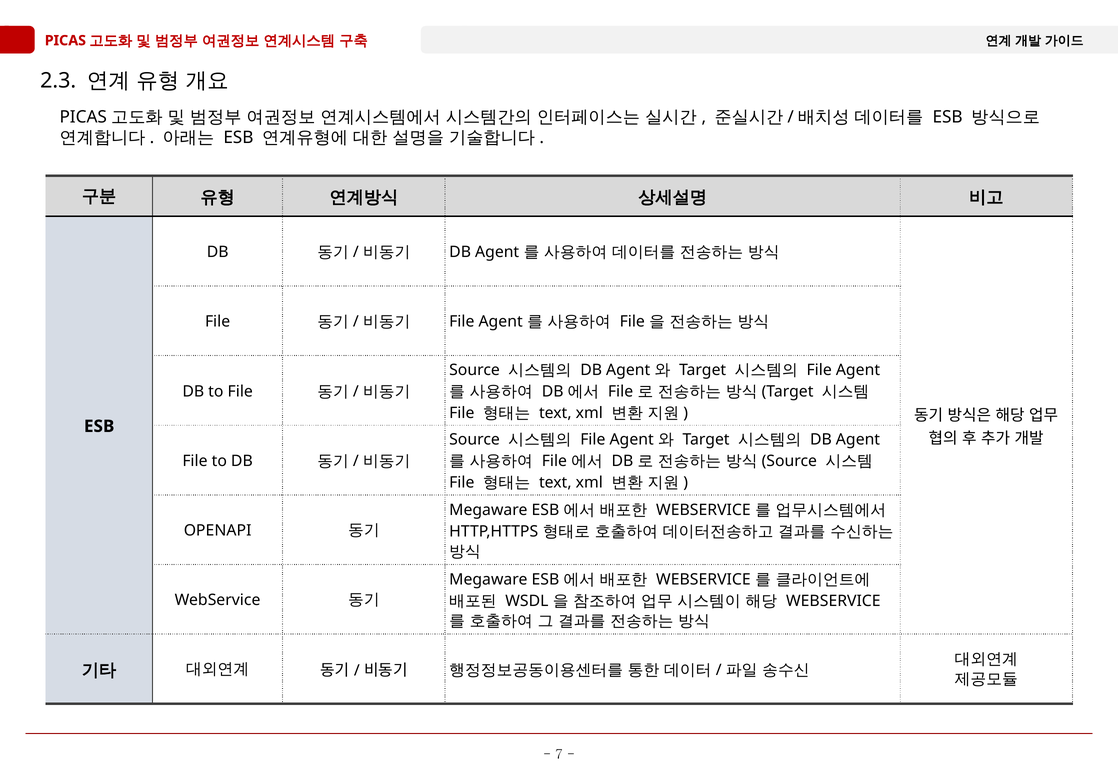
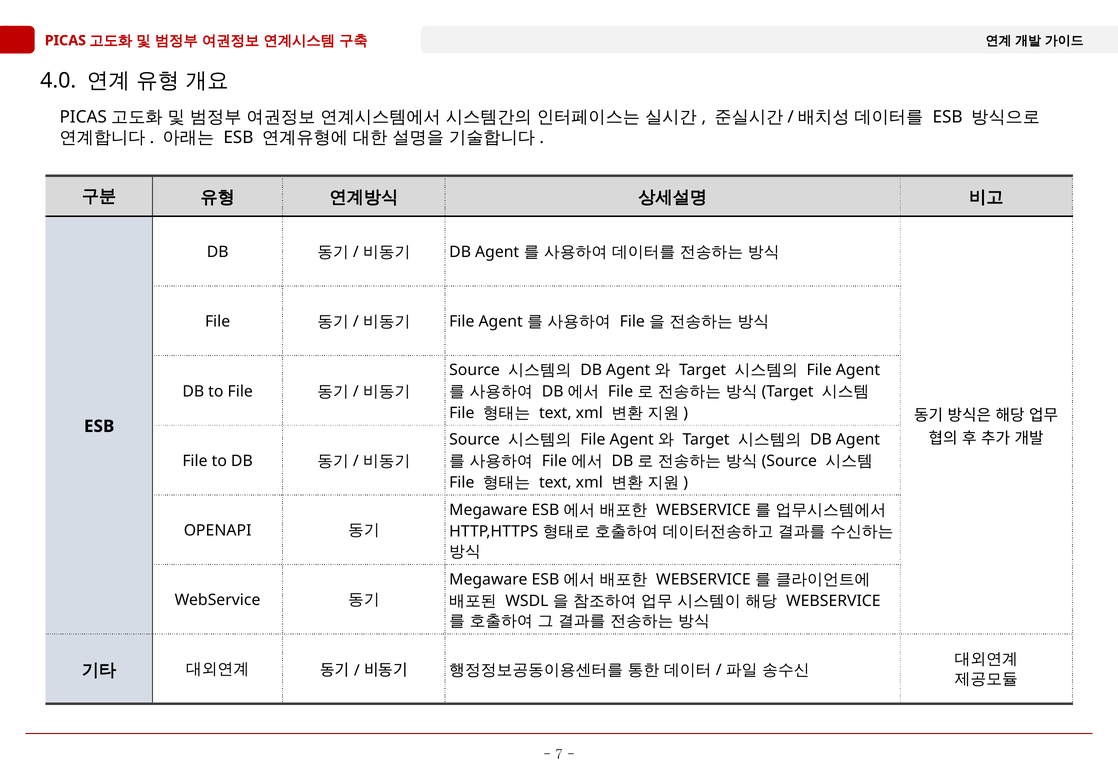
2.3: 2.3 -> 4.0 (58, 80)
